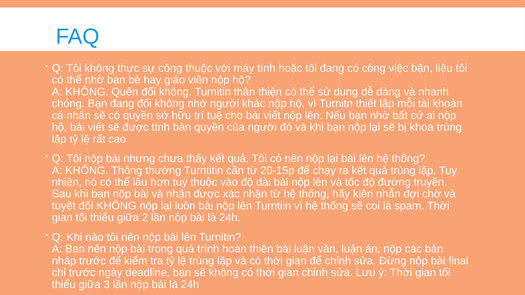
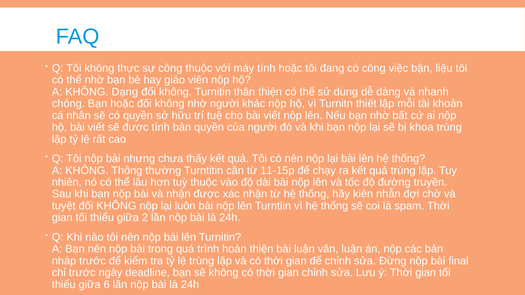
Quên: Quên -> Dạng (125, 92)
Bạn đang: đang -> hoặc (122, 104)
20-15p: 20-15p -> 11-15p (277, 171)
3: 3 -> 6 (107, 285)
